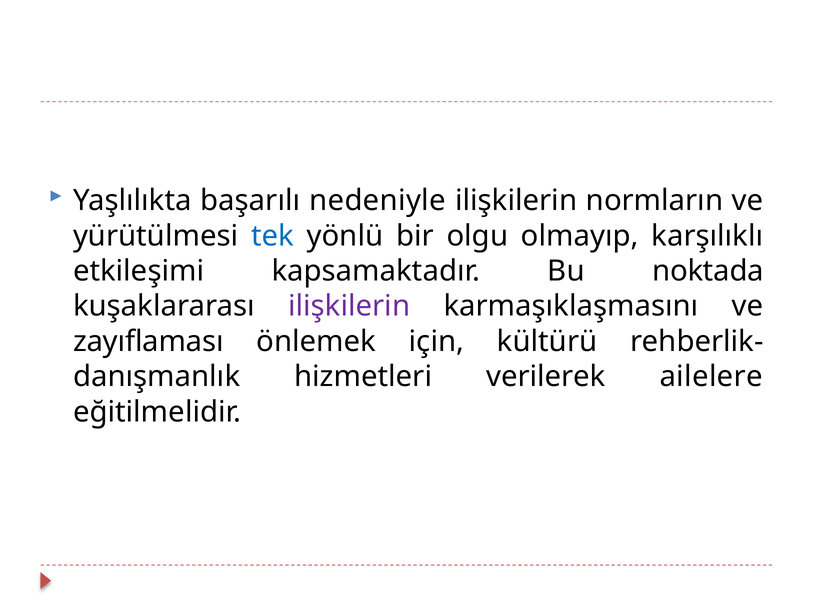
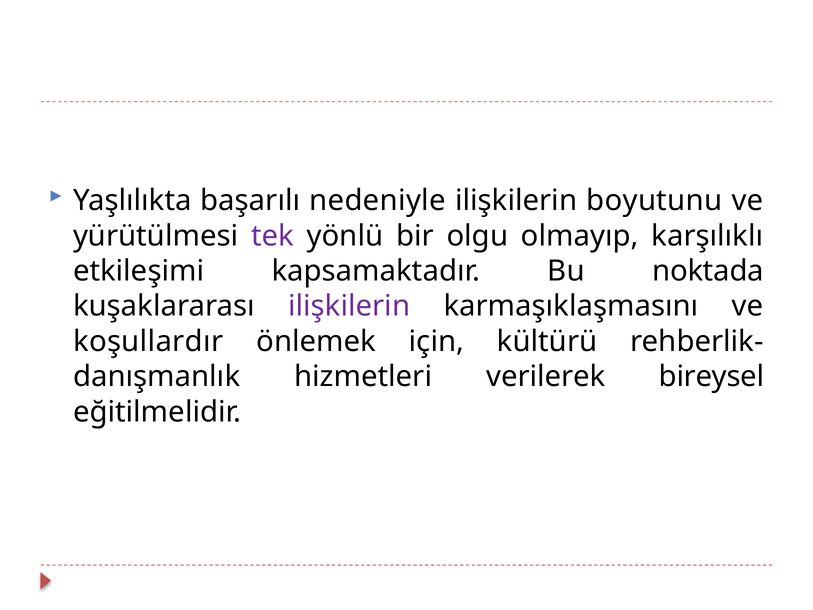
normların: normların -> boyutunu (654, 201)
tek colour: blue -> purple (273, 236)
zayıflaması: zayıflaması -> koşullardır (148, 341)
ailelere: ailelere -> bireysel (712, 377)
